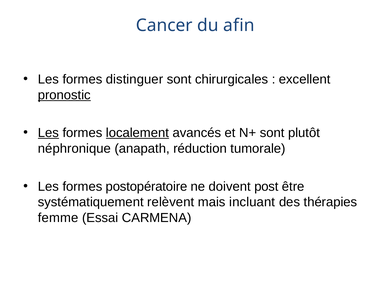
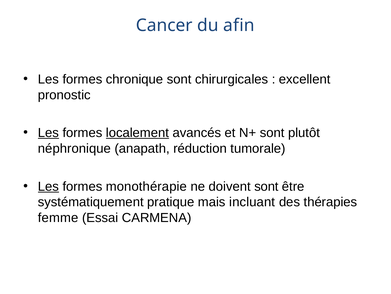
distinguer: distinguer -> chronique (135, 79)
pronostic underline: present -> none (64, 95)
Les underline: none -> present (48, 186)
postopératoire: postopératoire -> monothérapie (146, 186)
doivent post: post -> sont (266, 186)
relèvent: relèvent -> pratique (171, 202)
